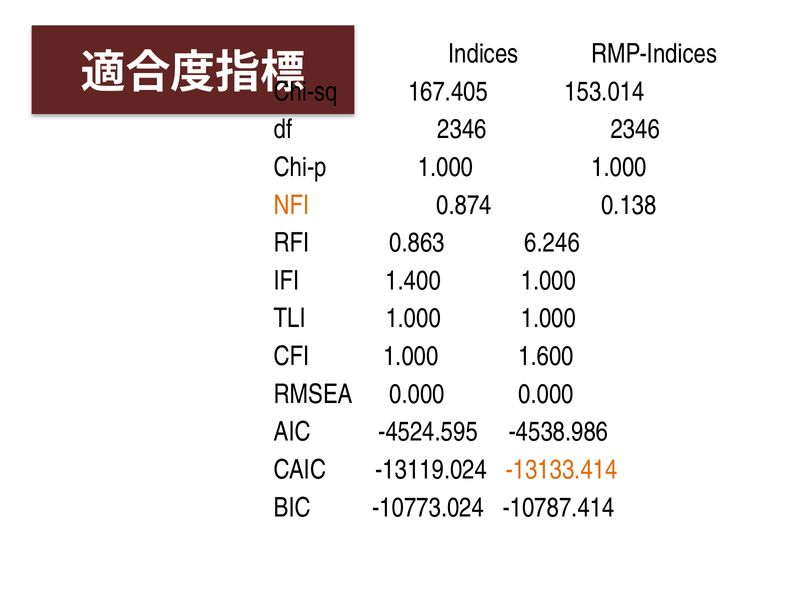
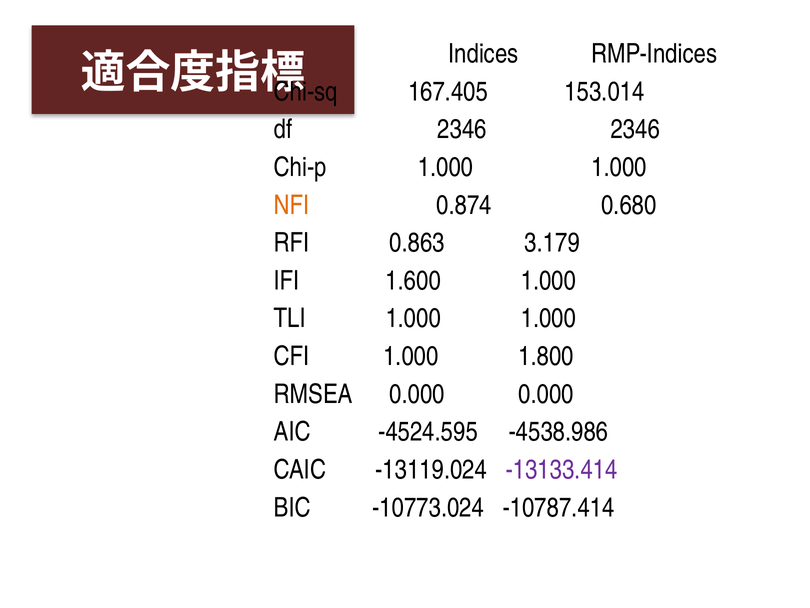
0.138: 0.138 -> 0.680 (629, 205)
6.246: 6.246 -> 3.179 (552, 243)
1.400: 1.400 -> 1.600 (413, 281)
1.600: 1.600 -> 1.800 (546, 356)
-13133.414 colour: orange -> purple (561, 469)
